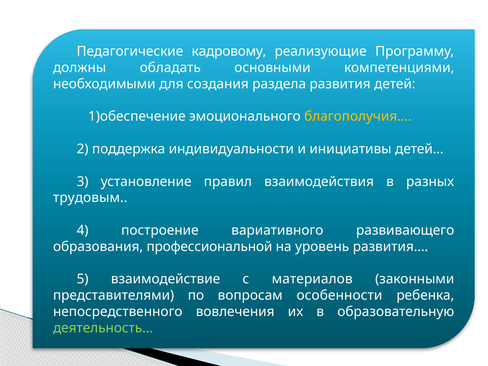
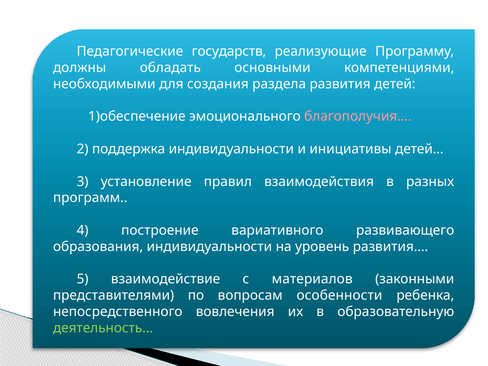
кадровому: кадровому -> государств (229, 51)
благополучия… colour: yellow -> pink (358, 116)
трудовым: трудовым -> программ (90, 198)
образования профессиональной: профессиональной -> индивидуальности (209, 247)
